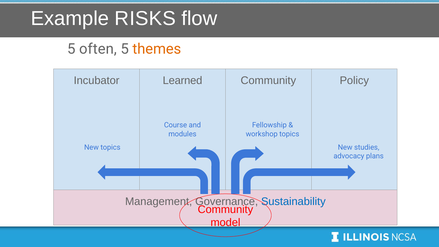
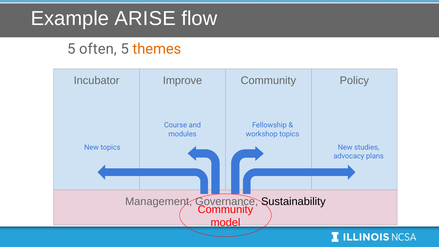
RISKS: RISKS -> ARISE (145, 19)
Learned: Learned -> Improve (182, 81)
Sustainability colour: blue -> black (293, 202)
